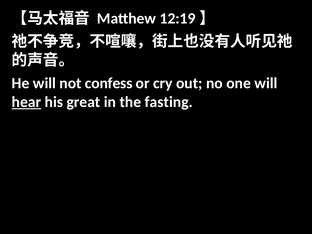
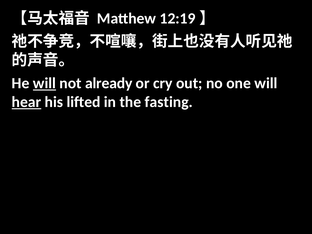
will underline: none -> present (44, 83)
confess: confess -> already (109, 83)
great: great -> lifted (83, 102)
